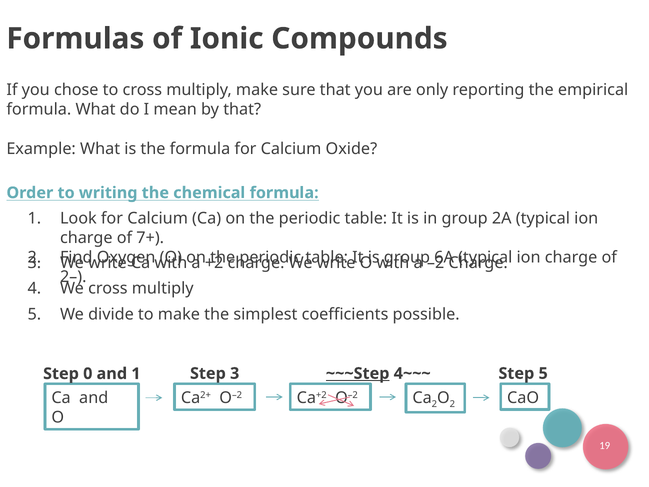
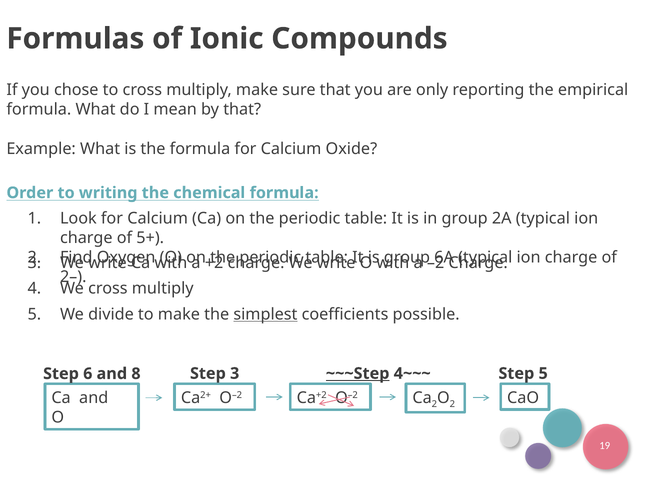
7+: 7+ -> 5+ (150, 238)
simplest underline: none -> present (265, 314)
0: 0 -> 6 (88, 373)
and 1: 1 -> 8 (136, 373)
